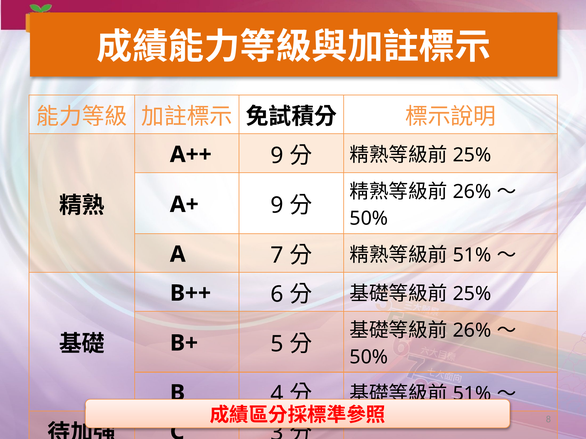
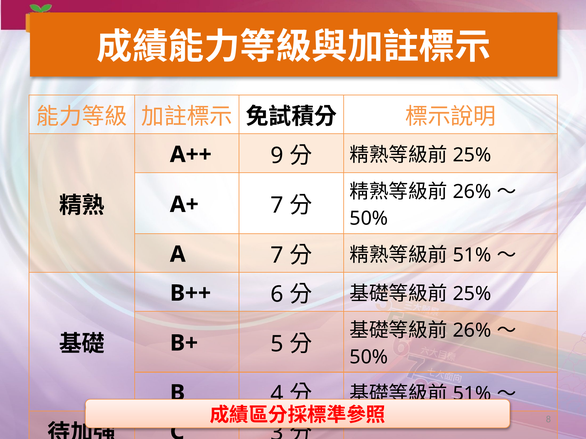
A+ 9: 9 -> 7 (277, 206)
